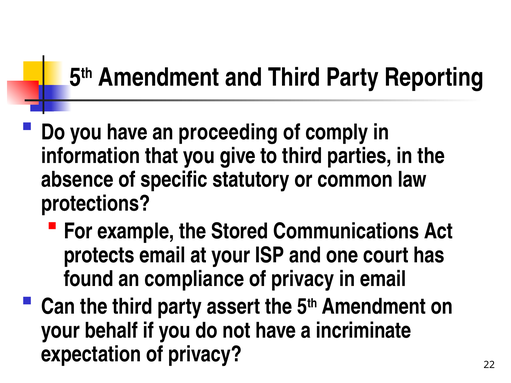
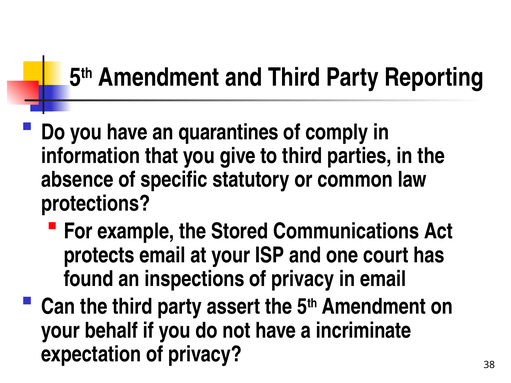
proceeding: proceeding -> quarantines (228, 132)
compliance: compliance -> inspections (194, 279)
22: 22 -> 38 (489, 365)
